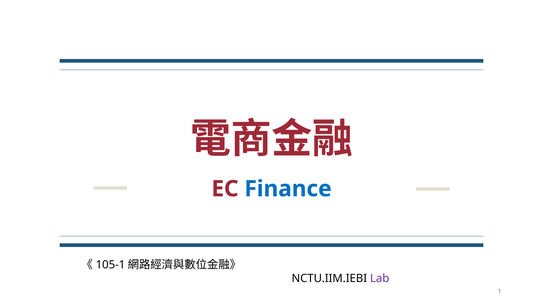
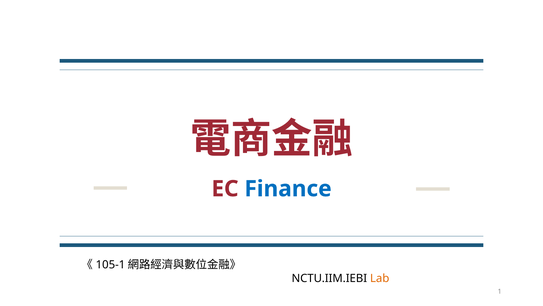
Lab colour: purple -> orange (380, 278)
